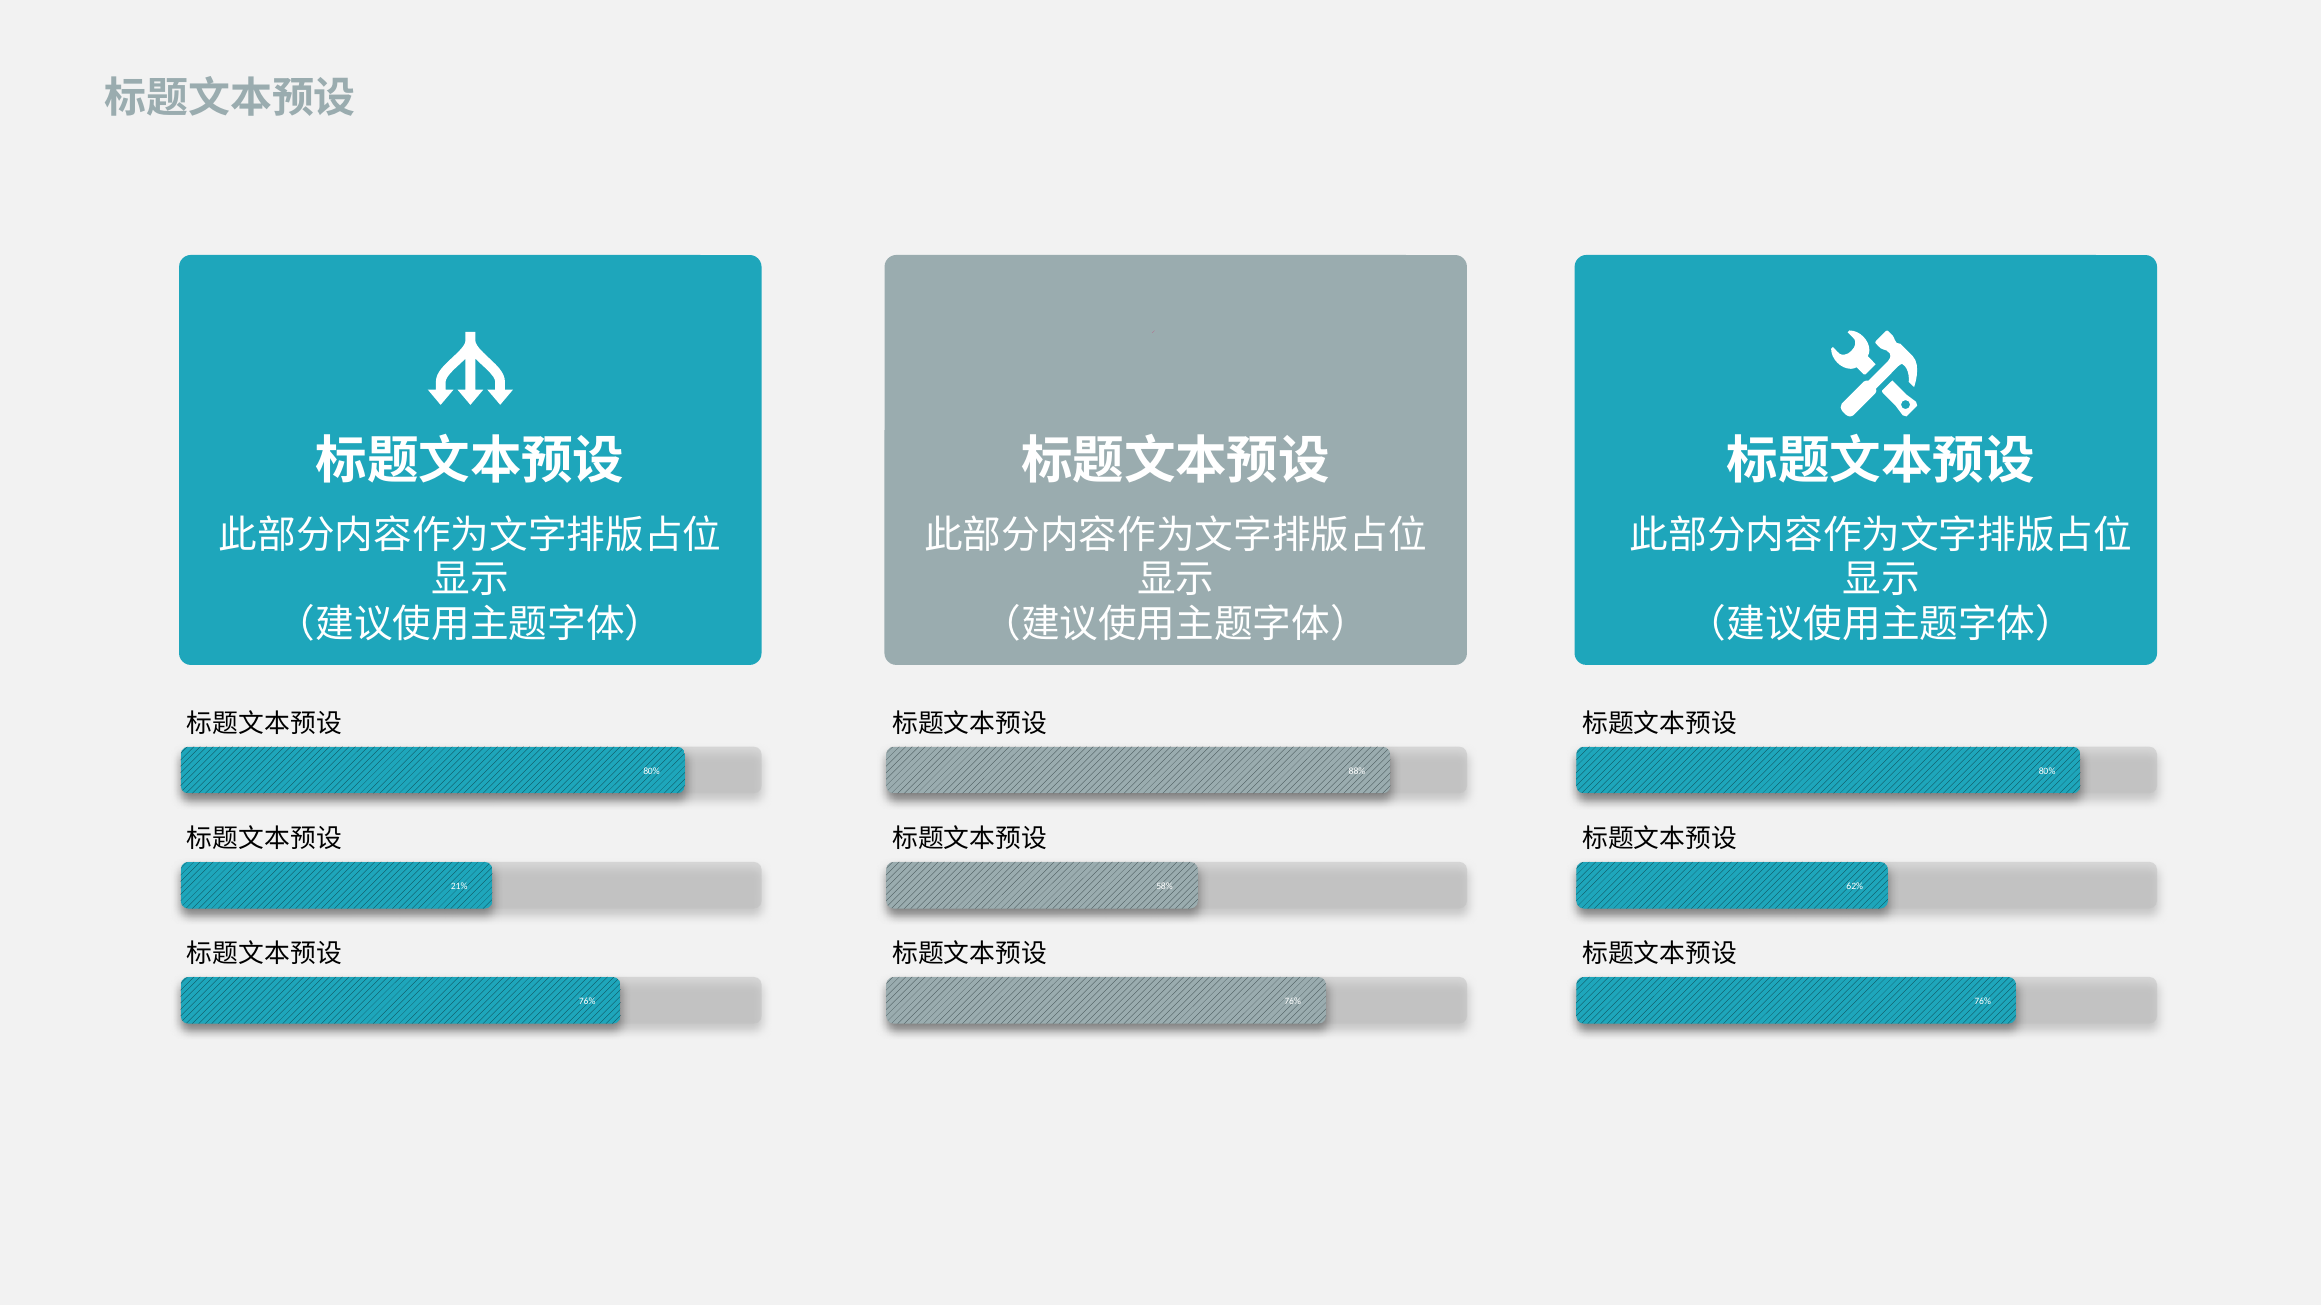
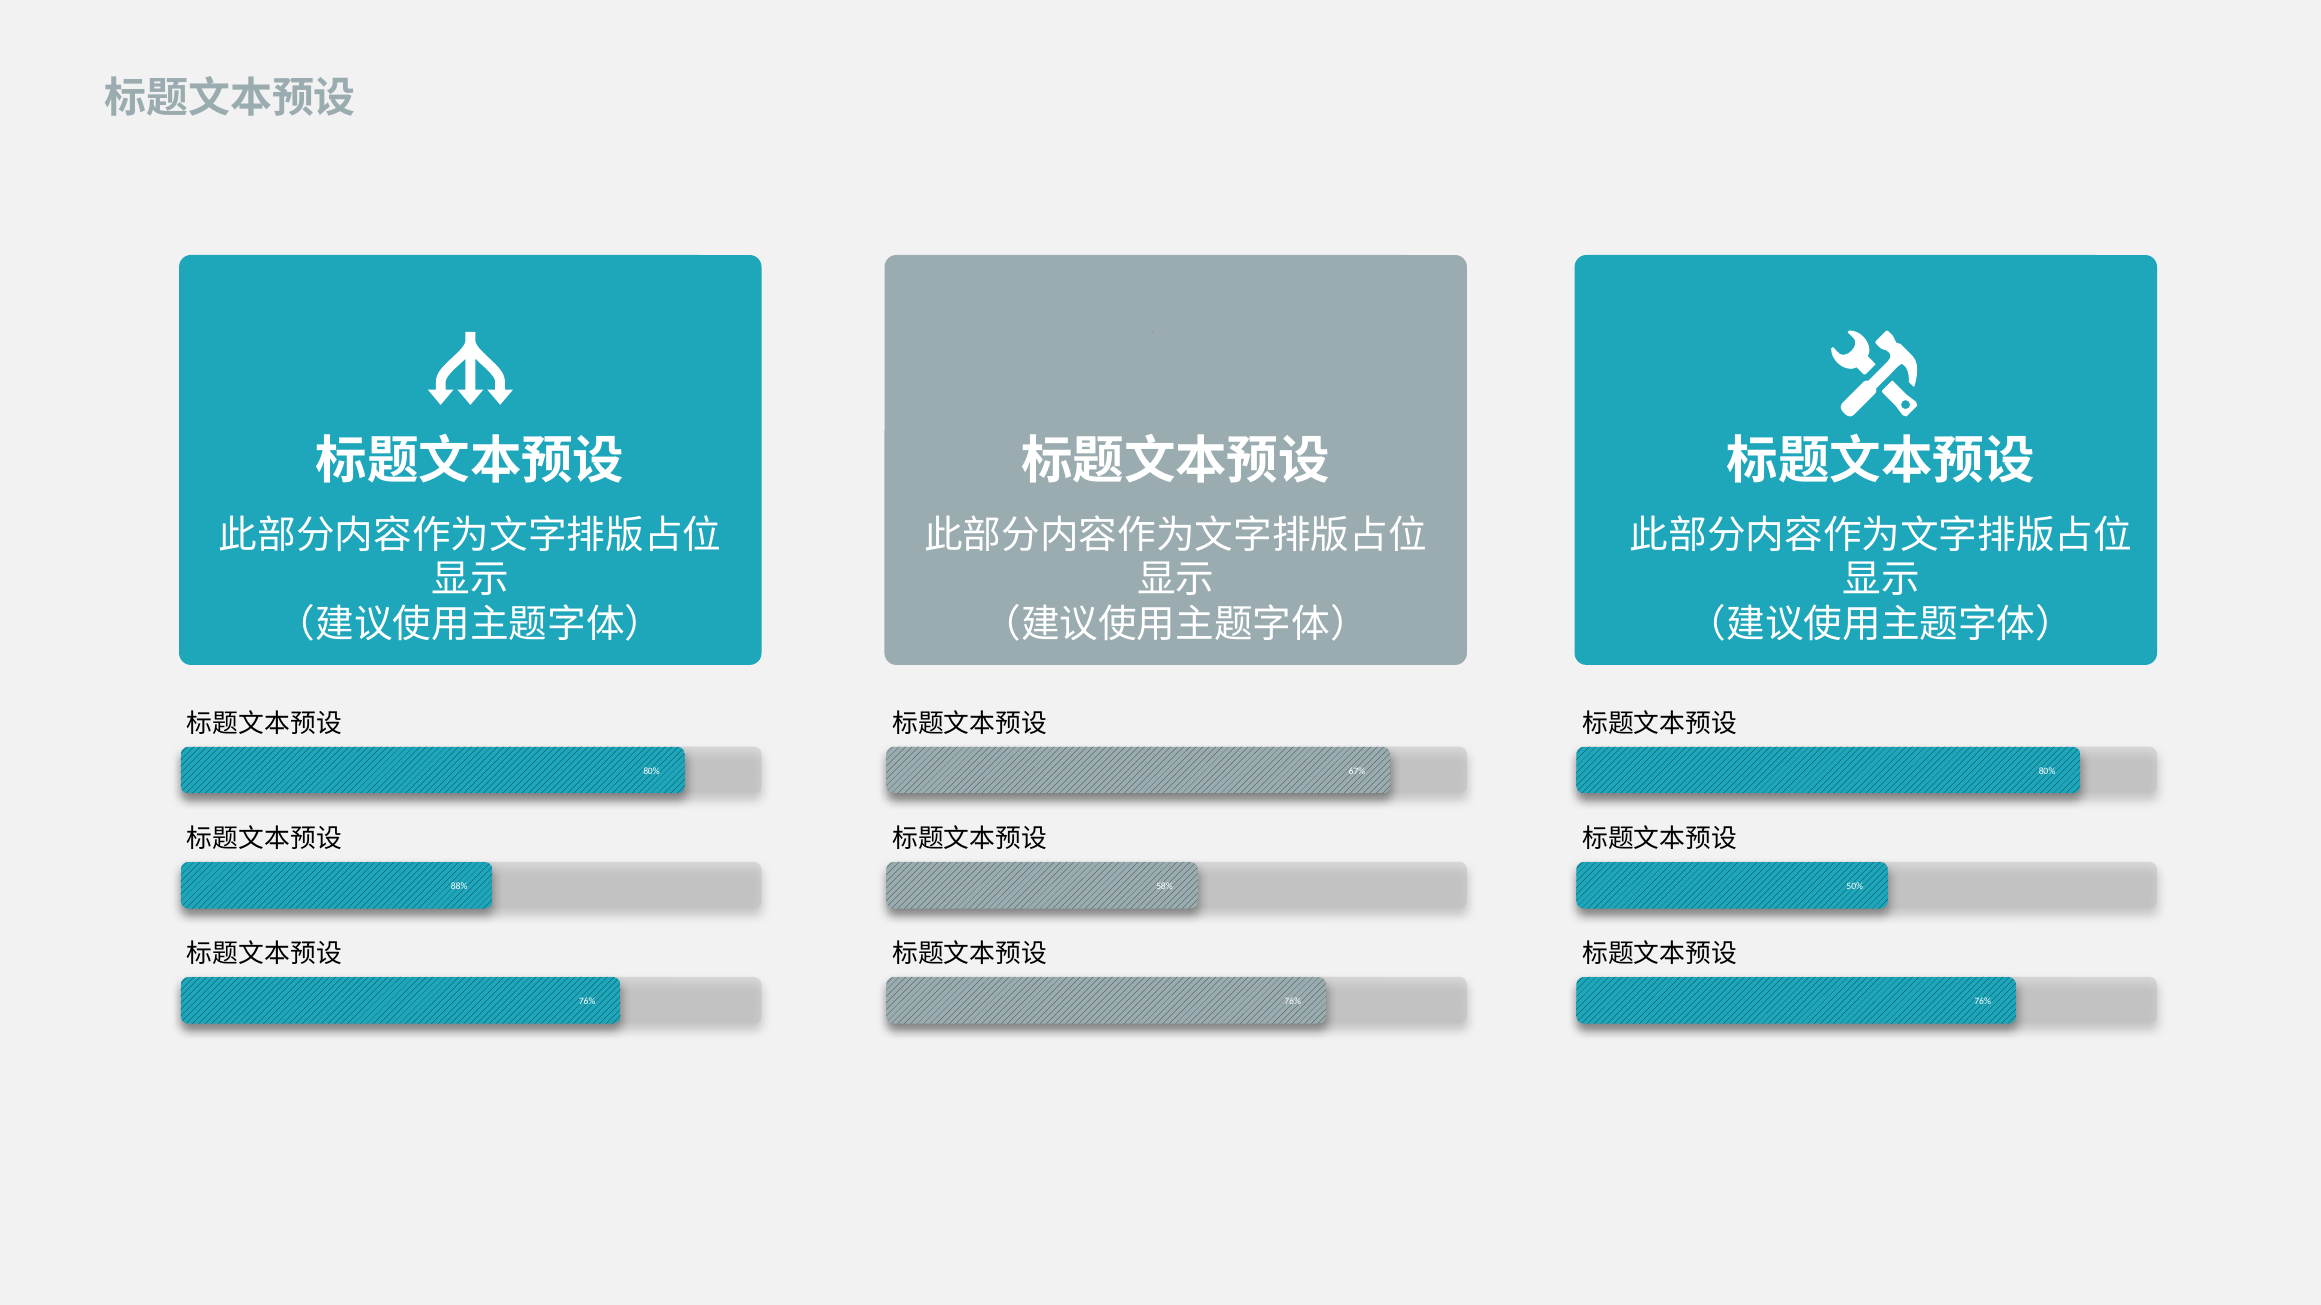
88%: 88% -> 67% (1357, 772)
21%: 21% -> 88% (459, 887)
62%: 62% -> 50% (1855, 887)
